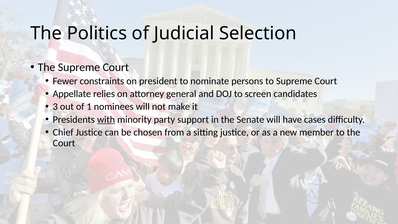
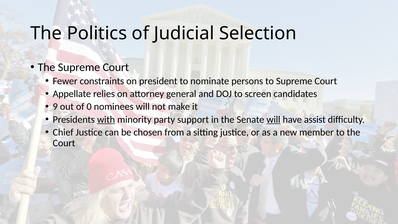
3: 3 -> 9 (55, 107)
1: 1 -> 0 (89, 107)
will underline: none -> present (273, 119)
cases: cases -> assist (315, 119)
